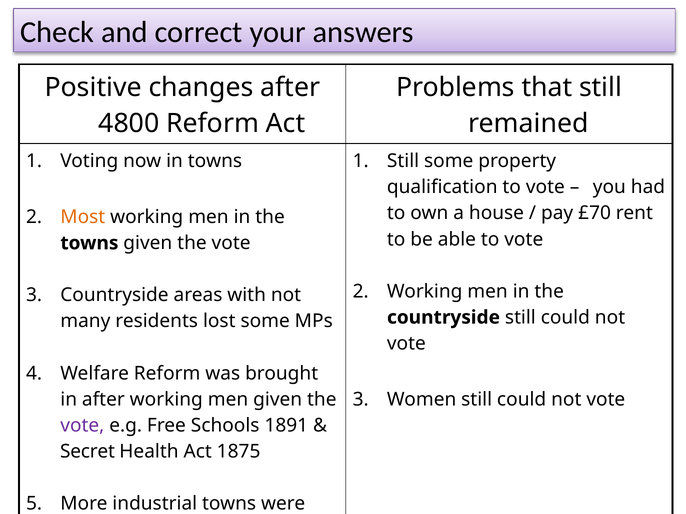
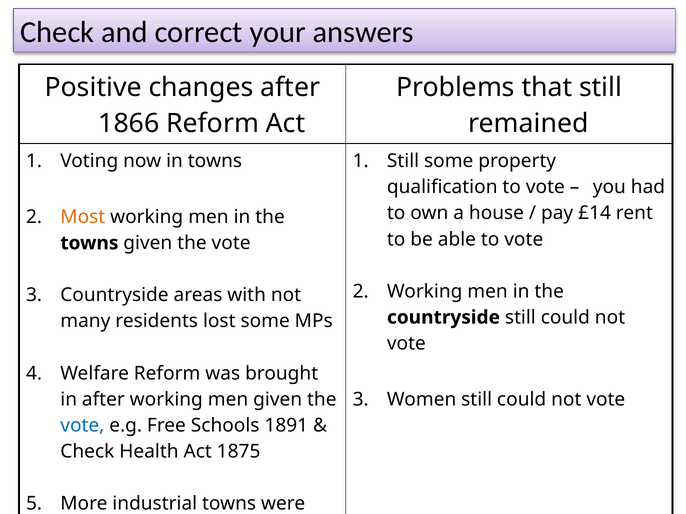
4800: 4800 -> 1866 (129, 124)
£70: £70 -> £14 (595, 213)
vote colour: purple -> blue (82, 426)
Secret: Secret -> Check (87, 452)
